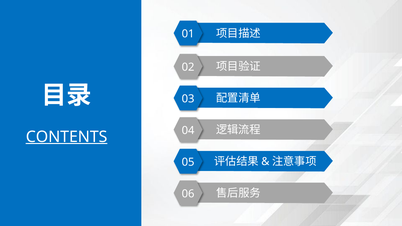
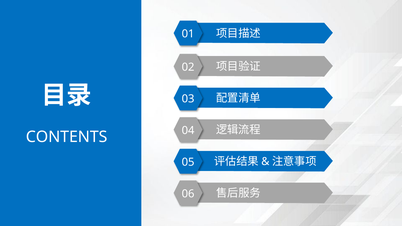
CONTENTS underline: present -> none (67, 137)
